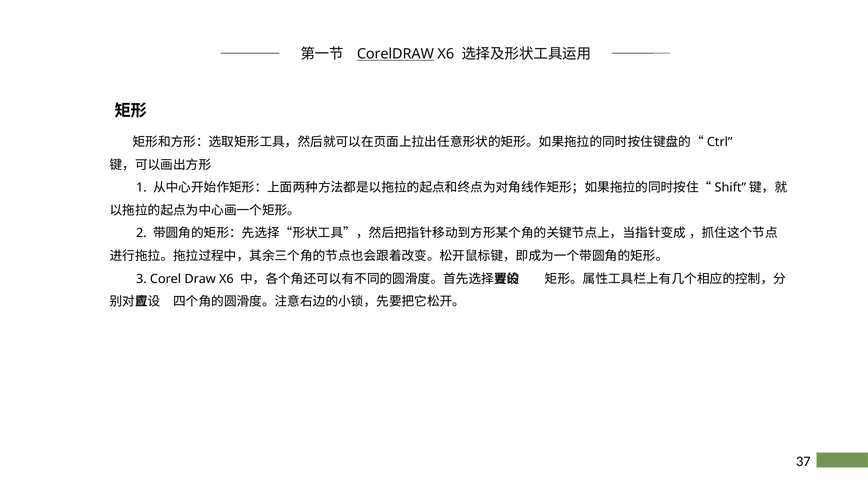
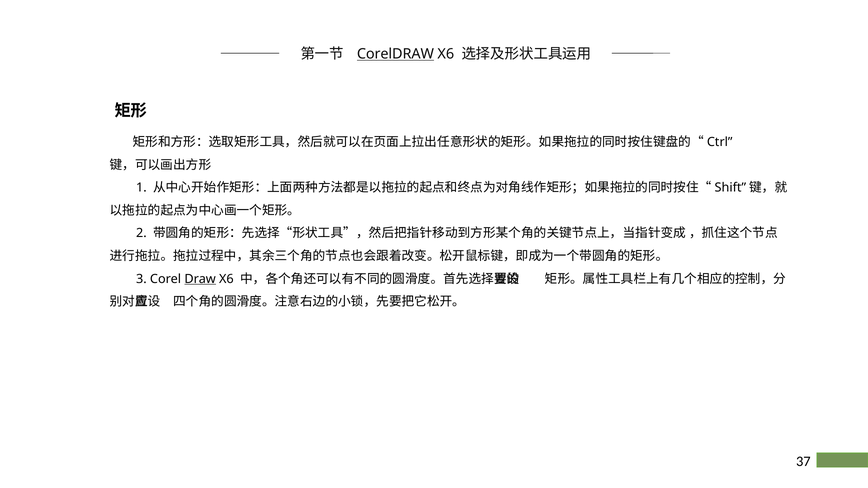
Draw underline: none -> present (200, 279)
